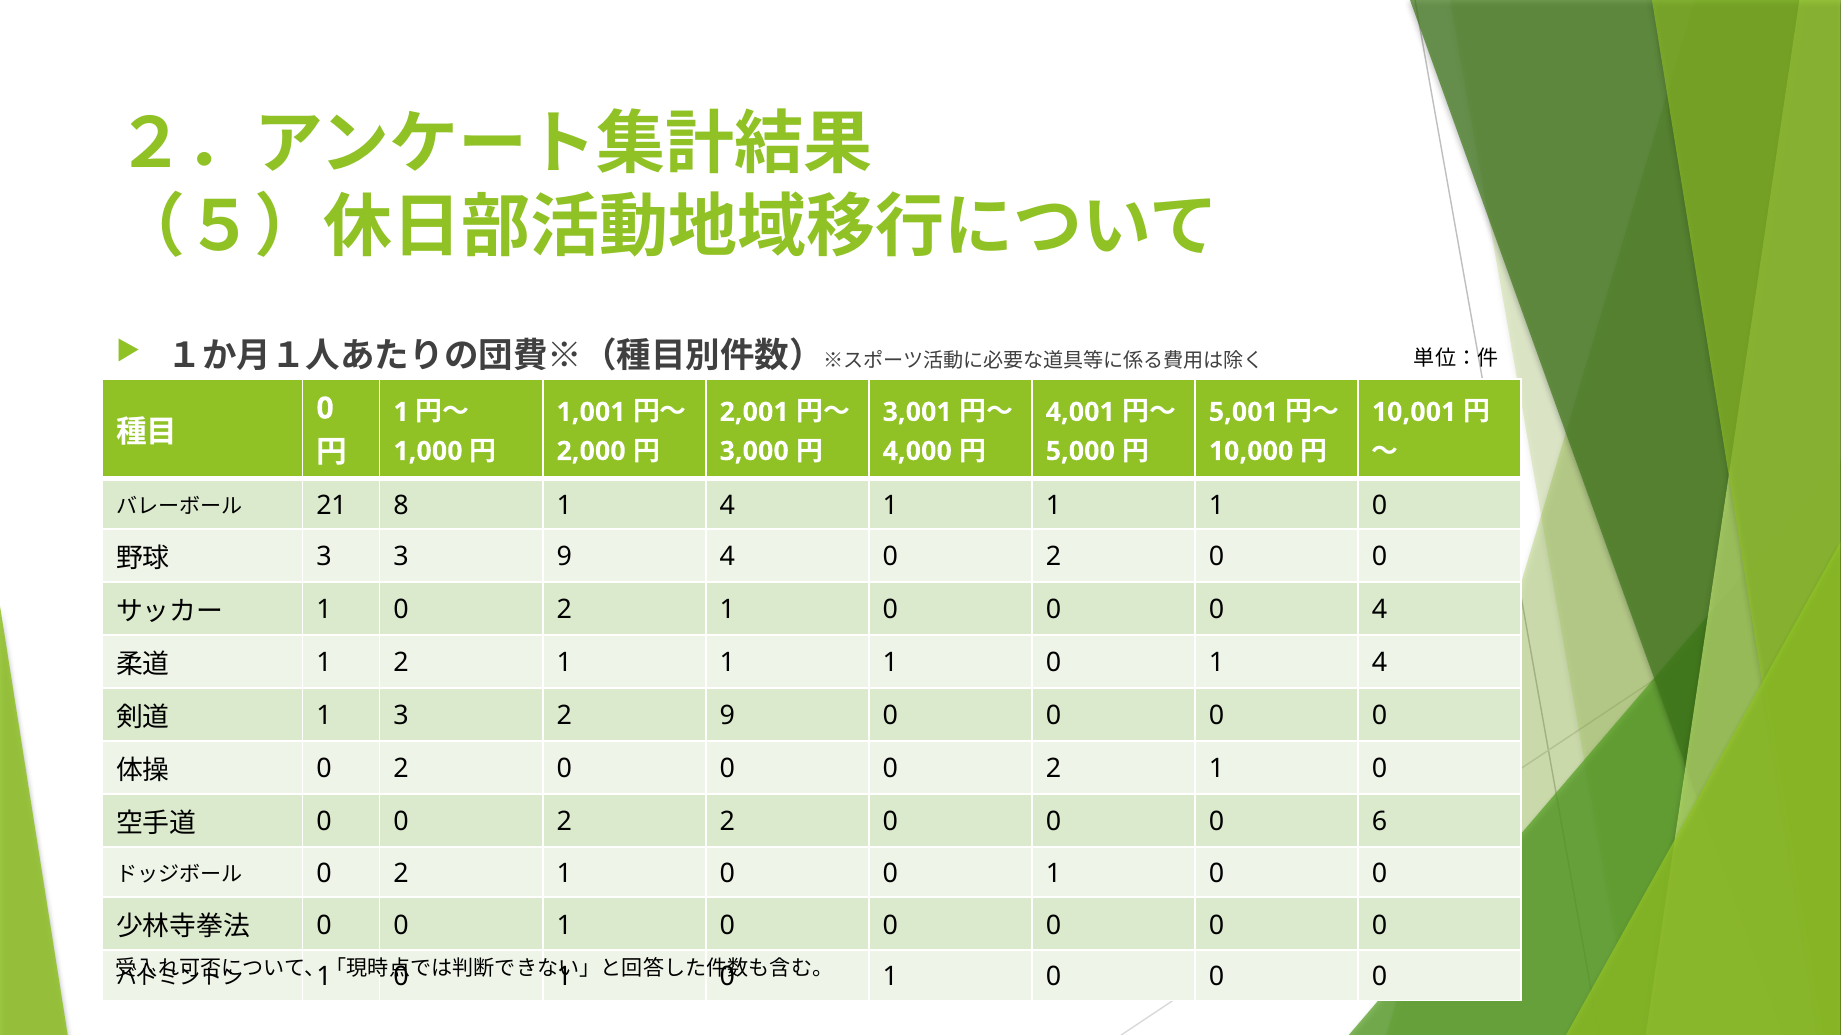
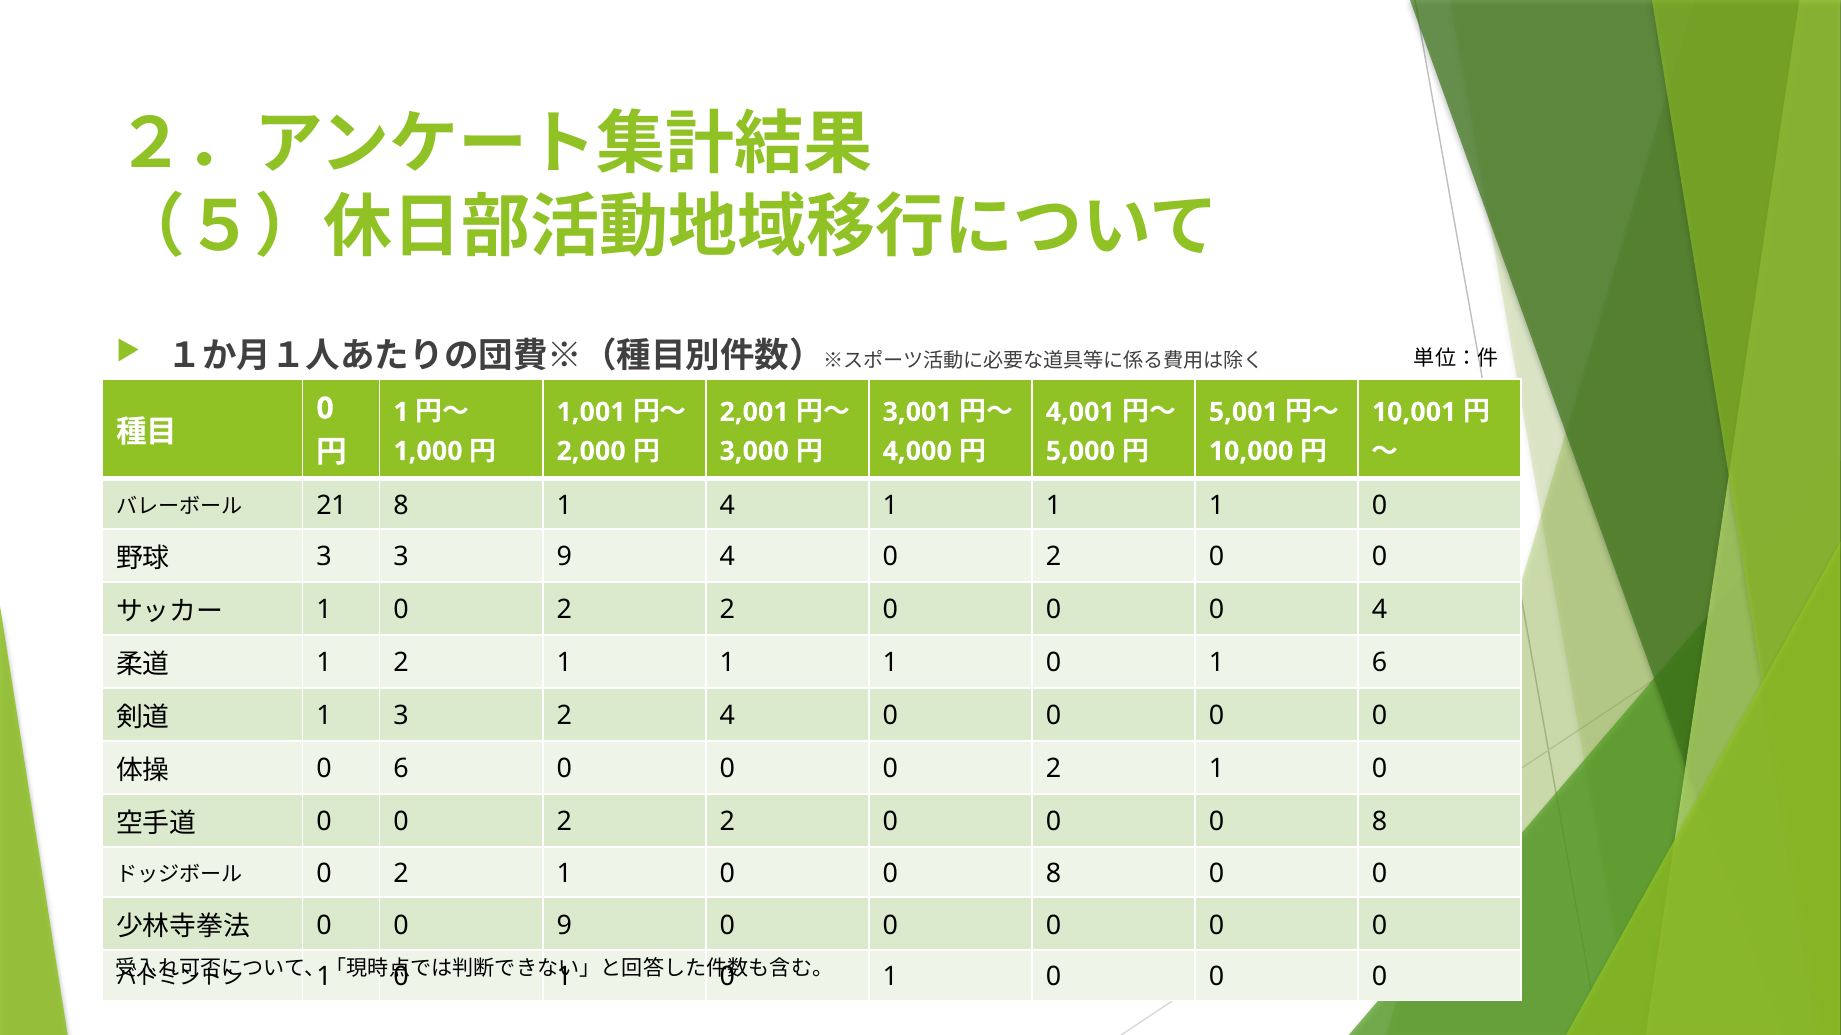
1 0 2 1: 1 -> 2 (727, 610)
0 1 4: 4 -> 6 (1380, 663)
2 9: 9 -> 4 (727, 716)
2: 2 -> 6 (401, 769)
0 0 0 6: 6 -> 8 (1380, 822)
1 0 0 1: 1 -> 8 (1053, 874)
1: 1 -> 9 (564, 926)
